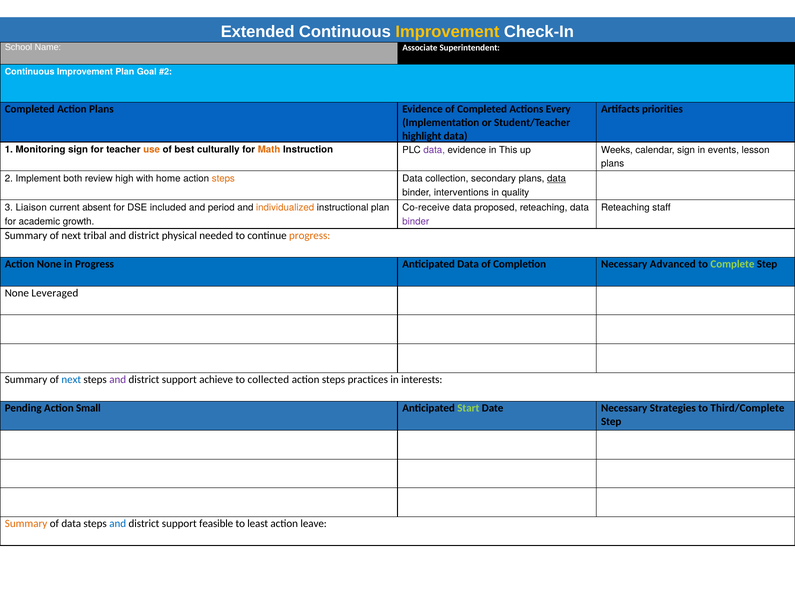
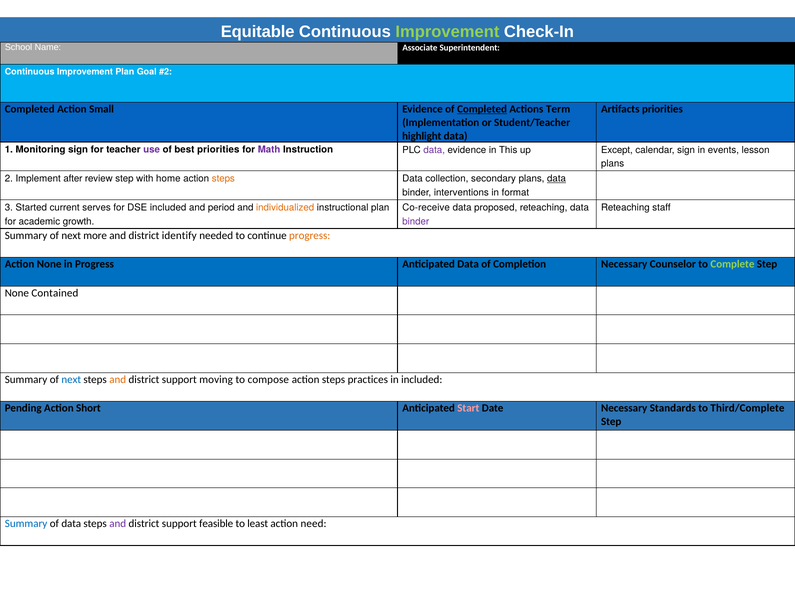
Extended: Extended -> Equitable (258, 32)
Improvement colour: yellow -> light green (447, 32)
Action Plans: Plans -> Small (102, 109)
Completed underline: none -> present (482, 109)
Every: Every -> Term (558, 109)
use colour: orange -> purple (152, 150)
best culturally: culturally -> priorities (218, 150)
Math colour: orange -> purple (269, 150)
Weeks: Weeks -> Except (617, 150)
both: both -> after (73, 179)
review high: high -> step (124, 179)
quality: quality -> format (515, 193)
Liaison: Liaison -> Started (31, 208)
absent: absent -> serves (97, 208)
tribal: tribal -> more (95, 235)
physical: physical -> identify (179, 235)
Advanced: Advanced -> Counselor (673, 264)
Leveraged: Leveraged -> Contained (55, 293)
and colour: purple -> orange (118, 380)
achieve: achieve -> moving (216, 380)
collected: collected -> compose (268, 380)
in interests: interests -> included (422, 380)
Small: Small -> Short (88, 408)
Start colour: light green -> pink (468, 408)
Strategies: Strategies -> Standards (673, 408)
Summary colour: orange -> blue (26, 524)
and colour: blue -> purple (118, 524)
leave: leave -> need (314, 524)
